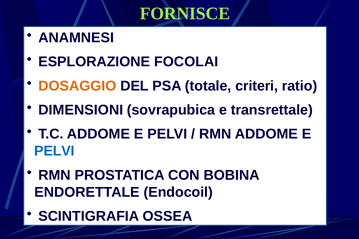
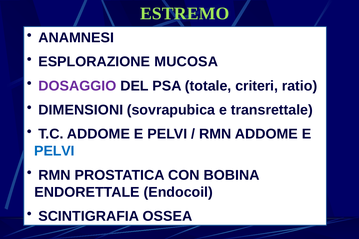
FORNISCE: FORNISCE -> ESTREMO (185, 13)
FOCOLAI: FOCOLAI -> MUCOSA (186, 62)
DOSAGGIO colour: orange -> purple (77, 86)
